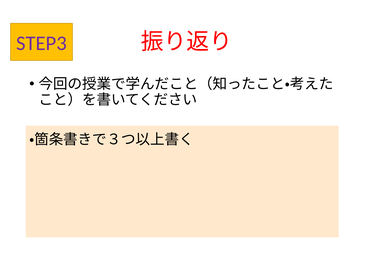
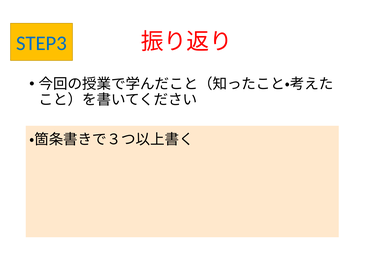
STEP3 colour: purple -> blue (42, 43)
